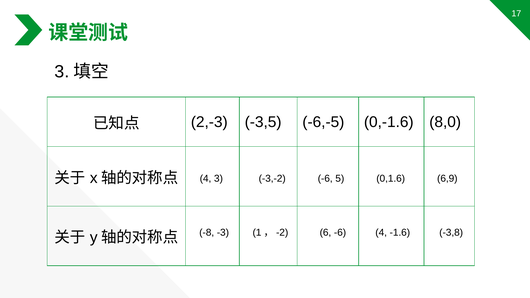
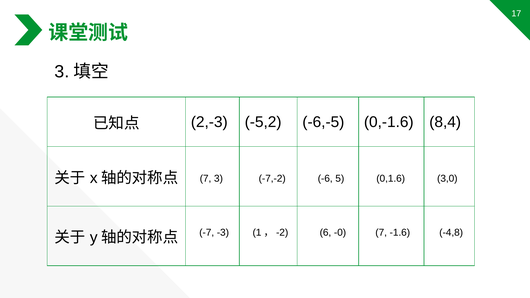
-3,5: -3,5 -> -5,2 (263, 122)
8,0: 8,0 -> 8,4 (445, 122)
4: 4 -> 7 (206, 179)
-3,-2: -3,-2 -> -7,-2 (272, 179)
6,9: 6,9 -> 3,0 (447, 179)
6 -6: -6 -> -0 (340, 232)
4: 4 -> 7 (381, 232)
-3,8: -3,8 -> -4,8 (451, 232)
-8: -8 -> -7 (207, 232)
